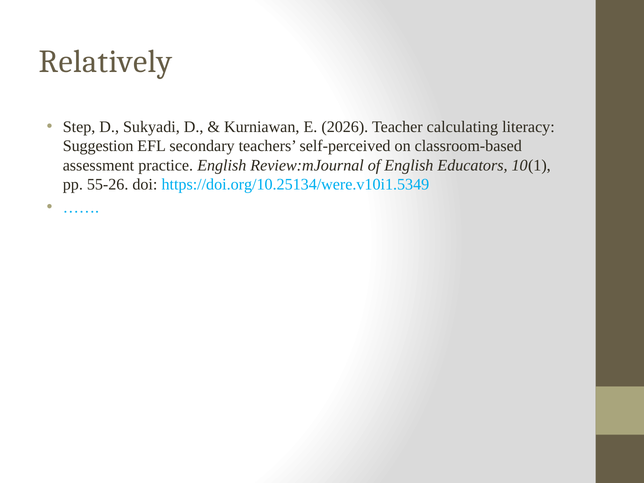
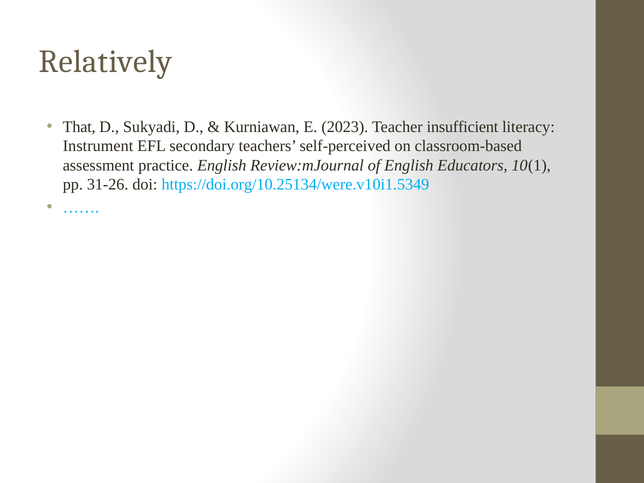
Step: Step -> That (79, 127)
2026: 2026 -> 2023 (345, 127)
calculating: calculating -> insufficient (463, 127)
Suggestion: Suggestion -> Instrument (98, 146)
55-26: 55-26 -> 31-26 (108, 185)
